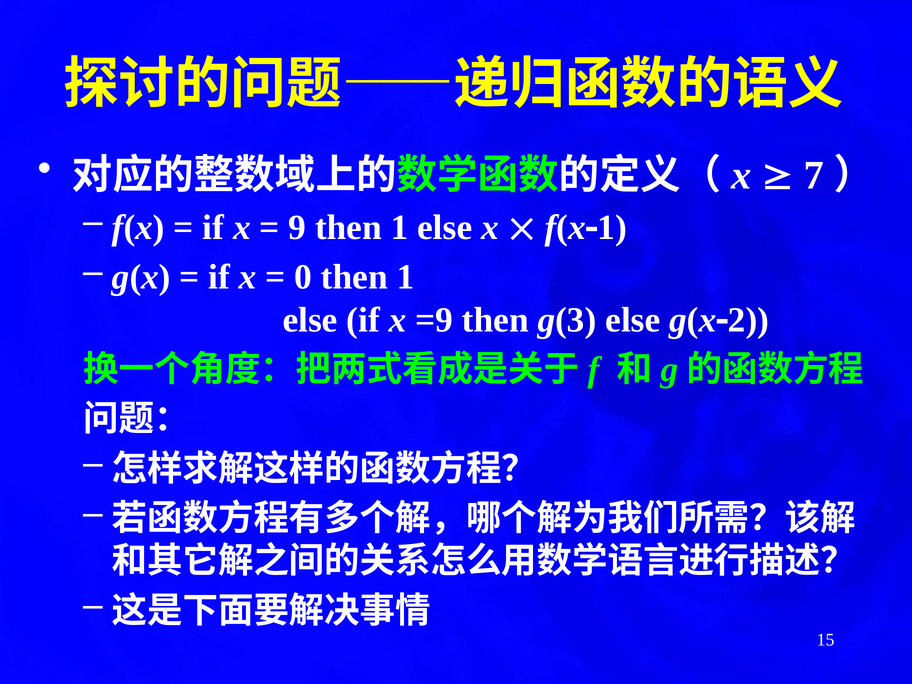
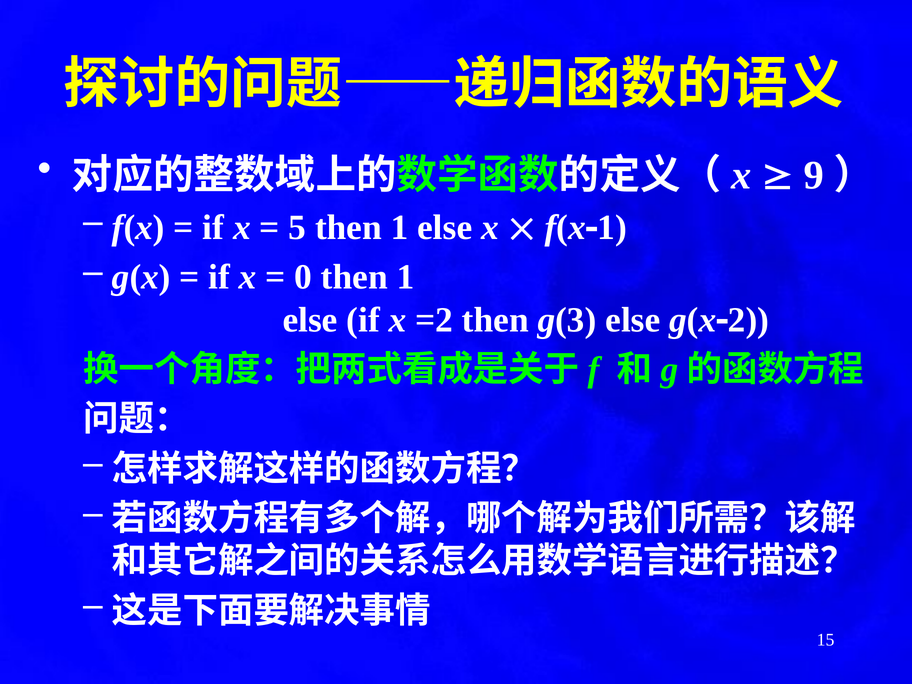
7: 7 -> 9 (814, 175)
9: 9 -> 5 (297, 228)
=9: =9 -> =2 (434, 320)
